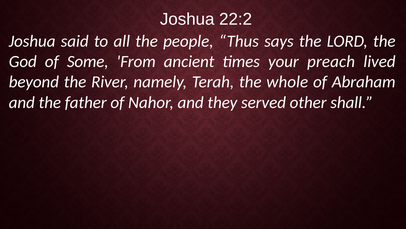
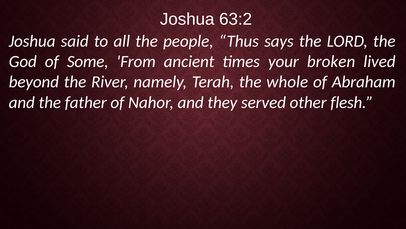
22:2: 22:2 -> 63:2 (236, 19)
preach: preach -> broken (331, 62)
shall: shall -> flesh (352, 102)
